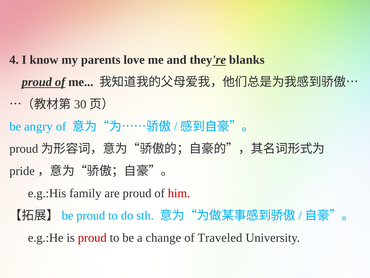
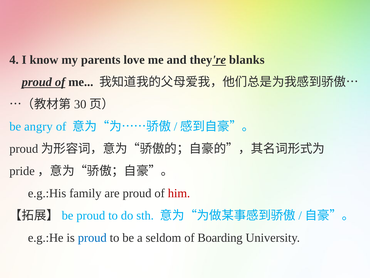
proud colour: red -> blue (92, 237)
change: change -> seldom (163, 237)
Traveled: Traveled -> Boarding (220, 237)
